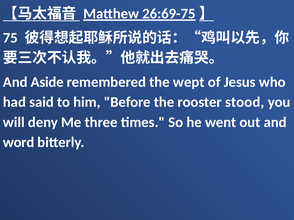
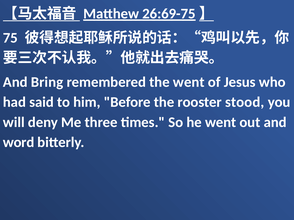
Aside: Aside -> Bring (47, 82)
the wept: wept -> went (189, 82)
